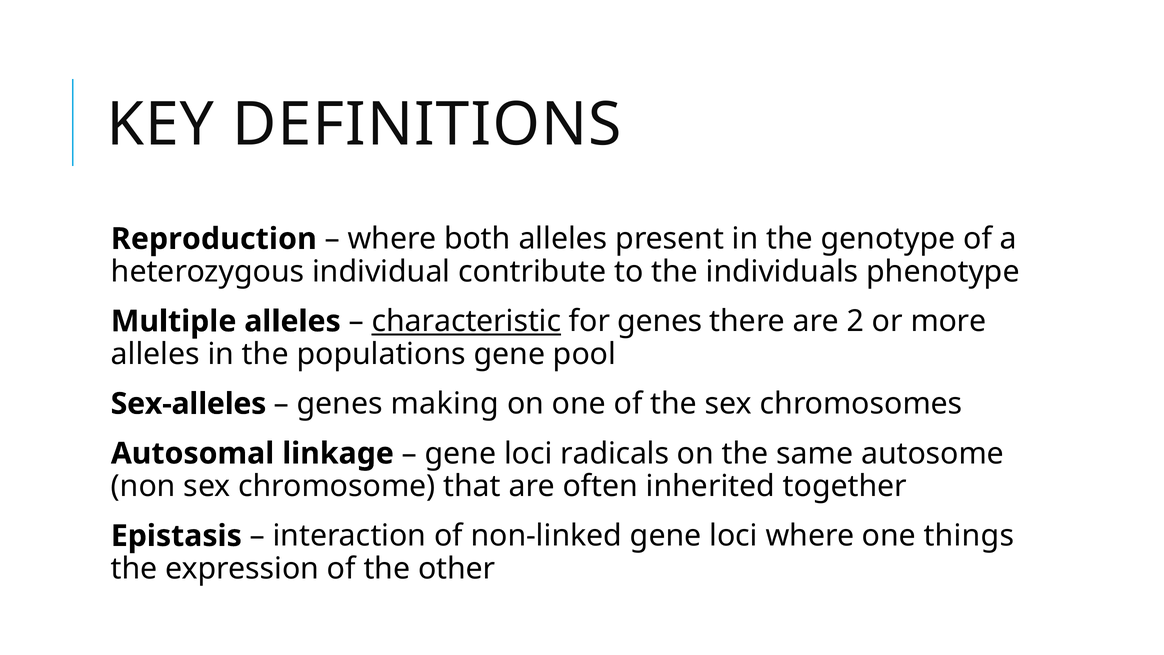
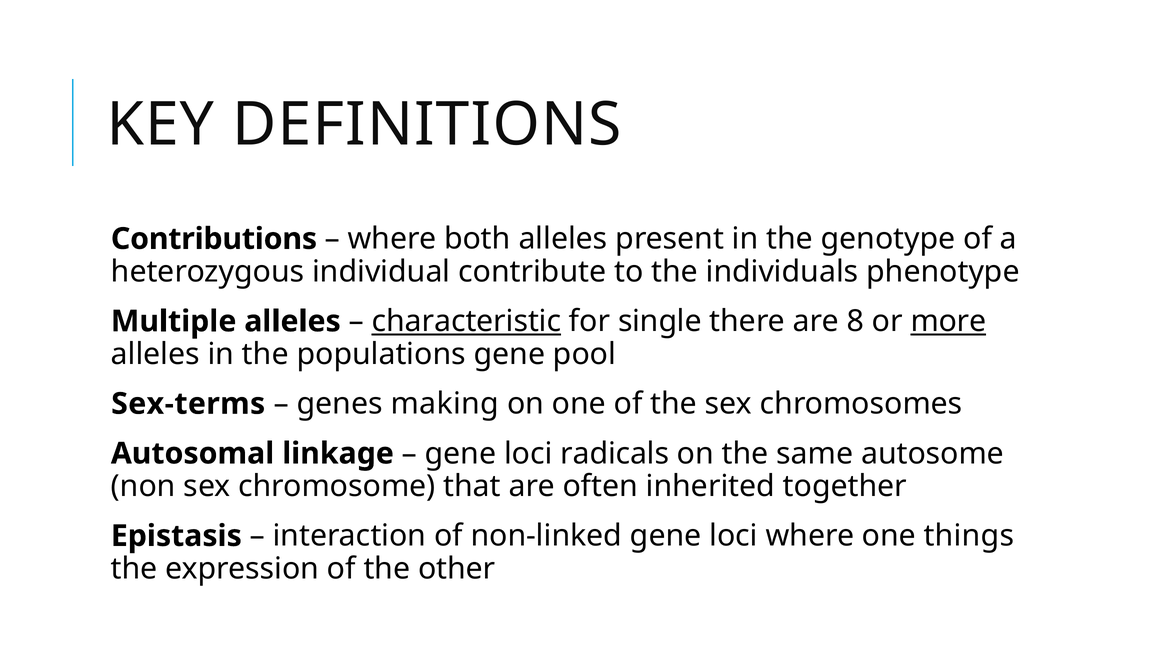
Reproduction: Reproduction -> Contributions (214, 239)
for genes: genes -> single (660, 321)
2: 2 -> 8 (855, 321)
more underline: none -> present (948, 321)
Sex-alleles: Sex-alleles -> Sex-terms (188, 404)
